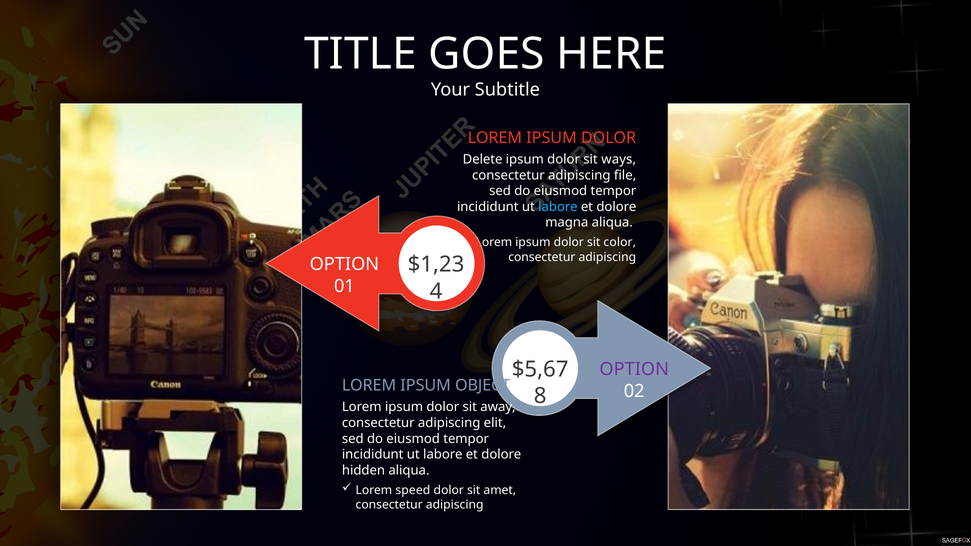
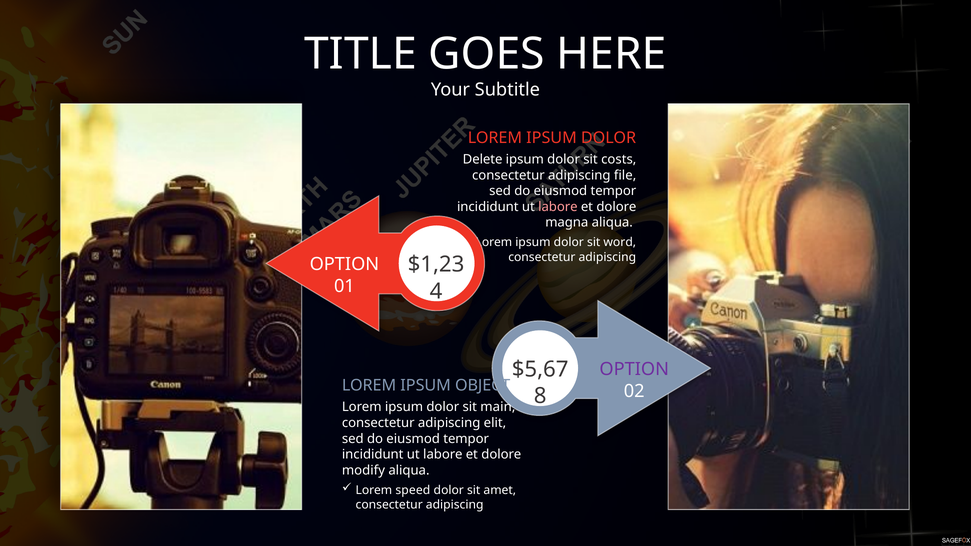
ways: ways -> costs (619, 159)
labore colour: light blue -> pink (558, 207)
color: color -> word (620, 243)
away: away -> main (498, 407)
hidden: hidden -> modify (363, 470)
